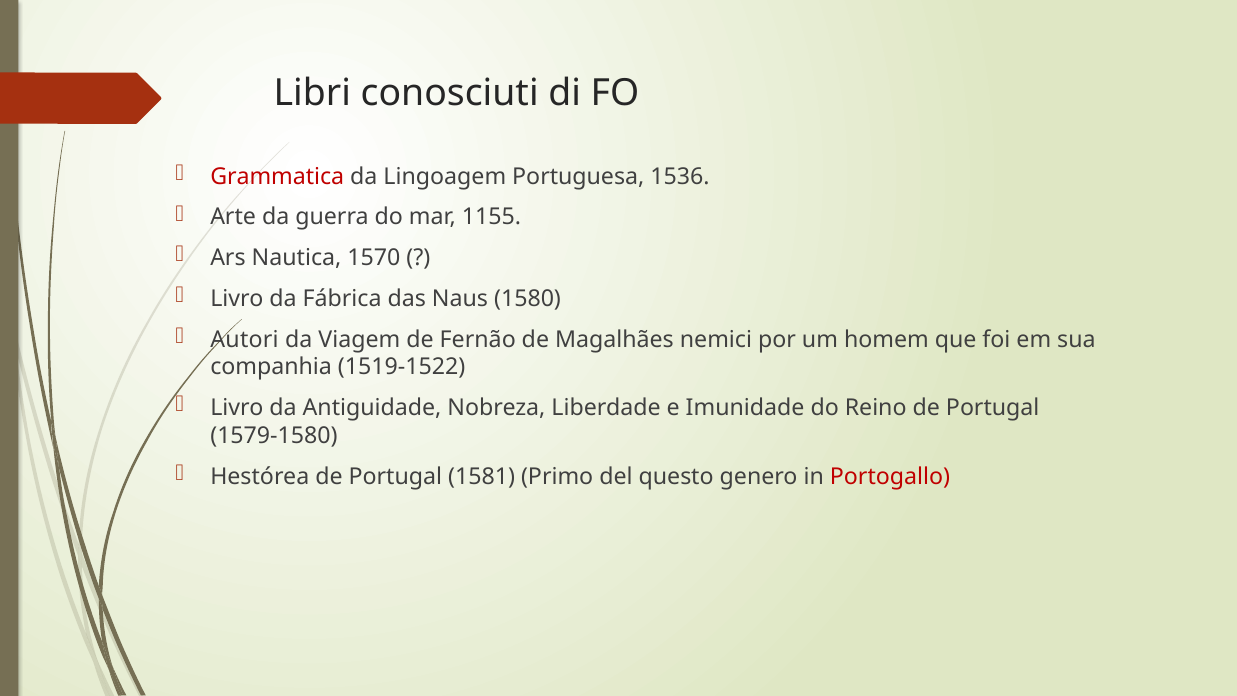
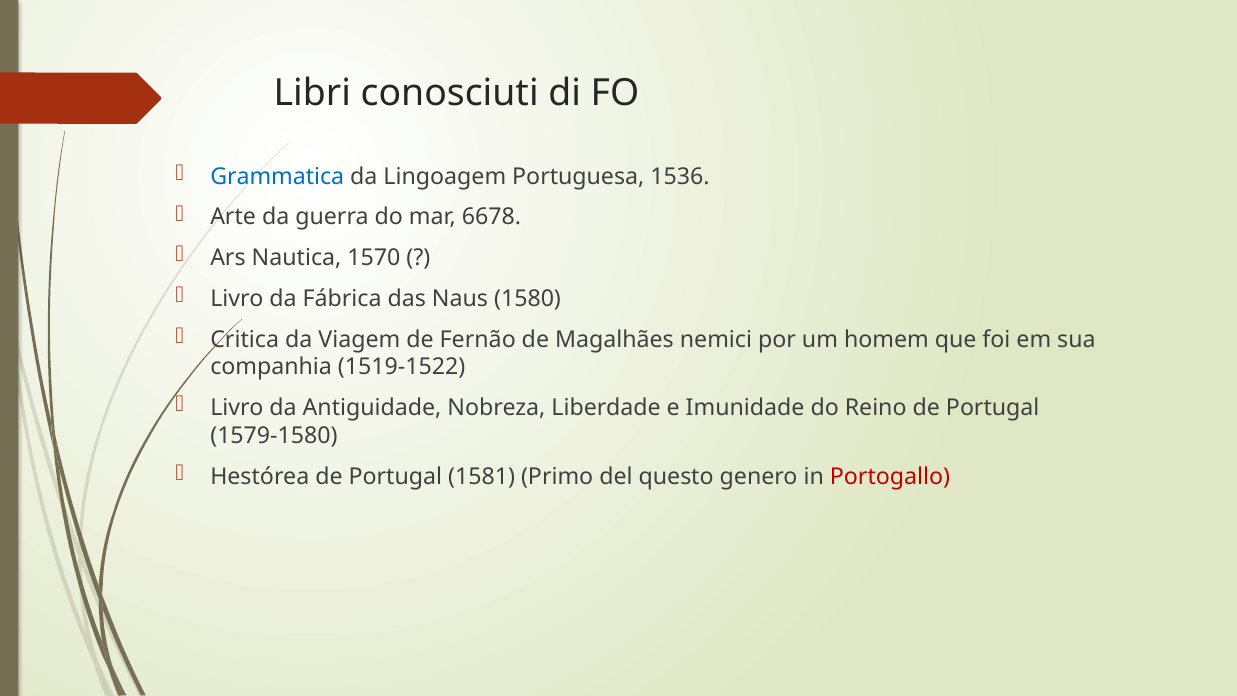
Grammatica colour: red -> blue (277, 176)
1155: 1155 -> 6678 (491, 217)
Autori: Autori -> Critica (245, 339)
